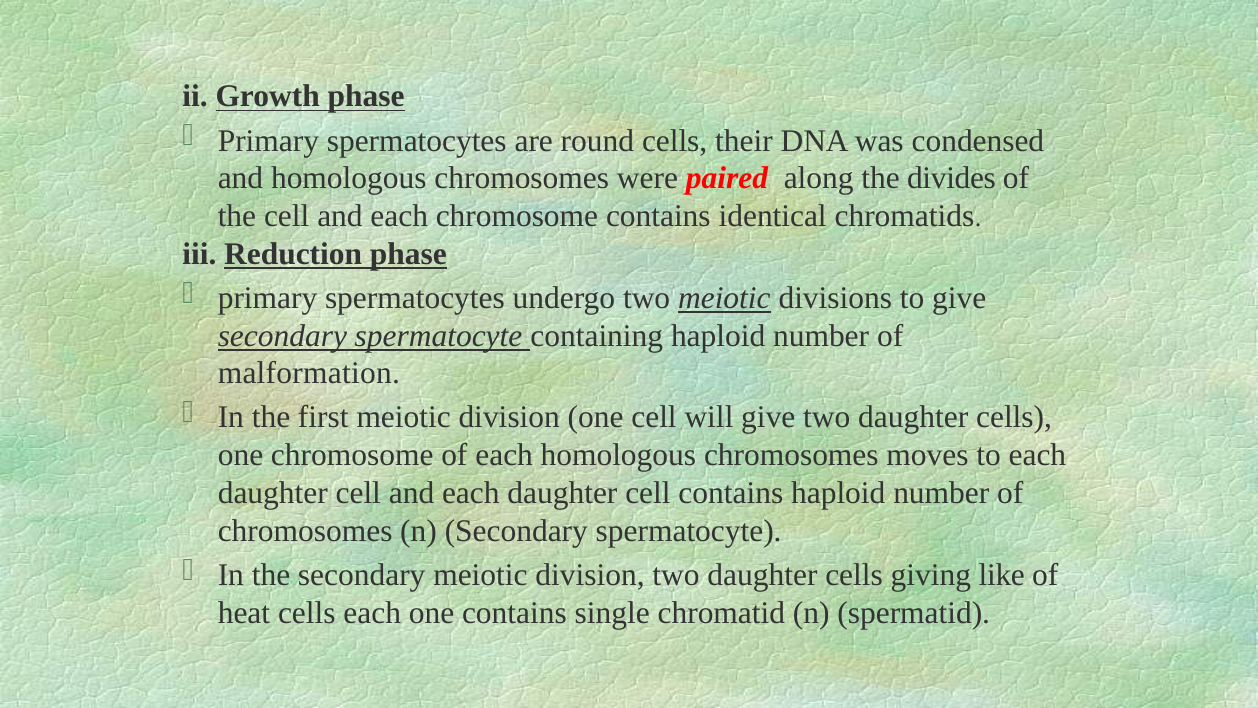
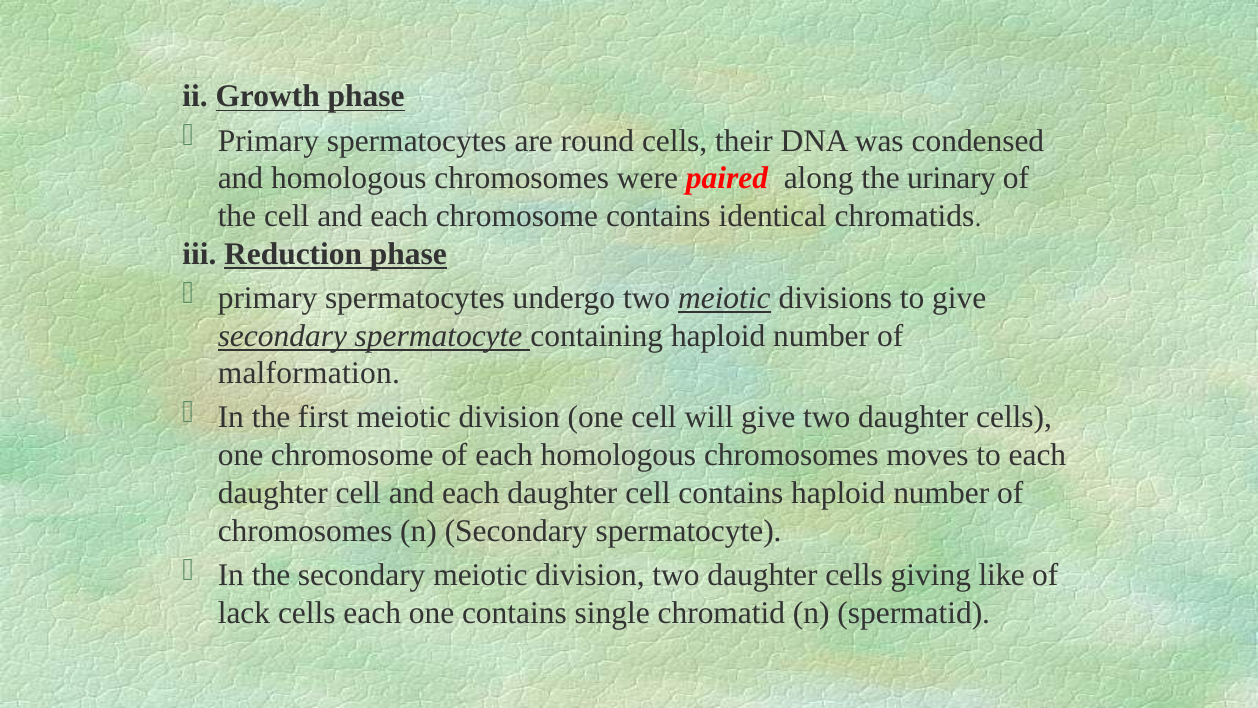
divides: divides -> urinary (951, 178)
heat: heat -> lack (244, 612)
